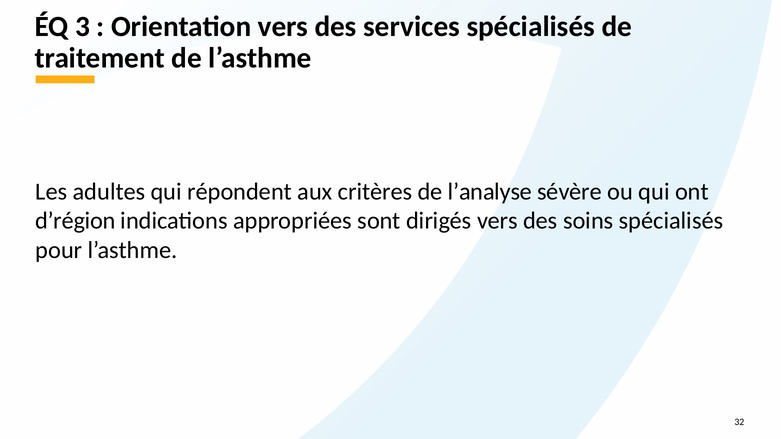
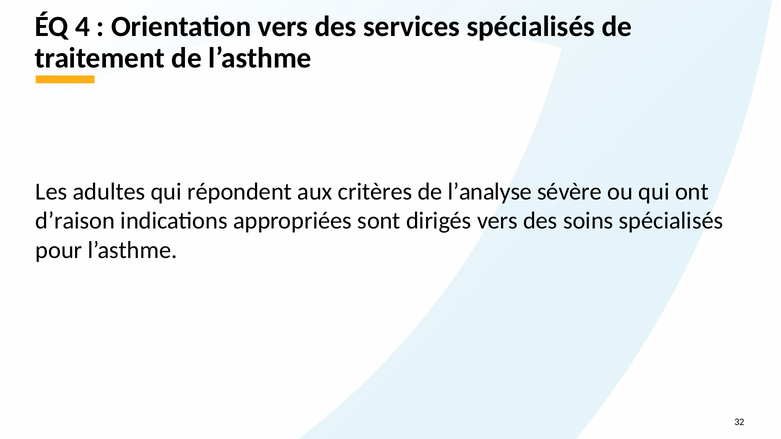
3: 3 -> 4 (82, 27)
d’région: d’région -> d’raison (75, 221)
